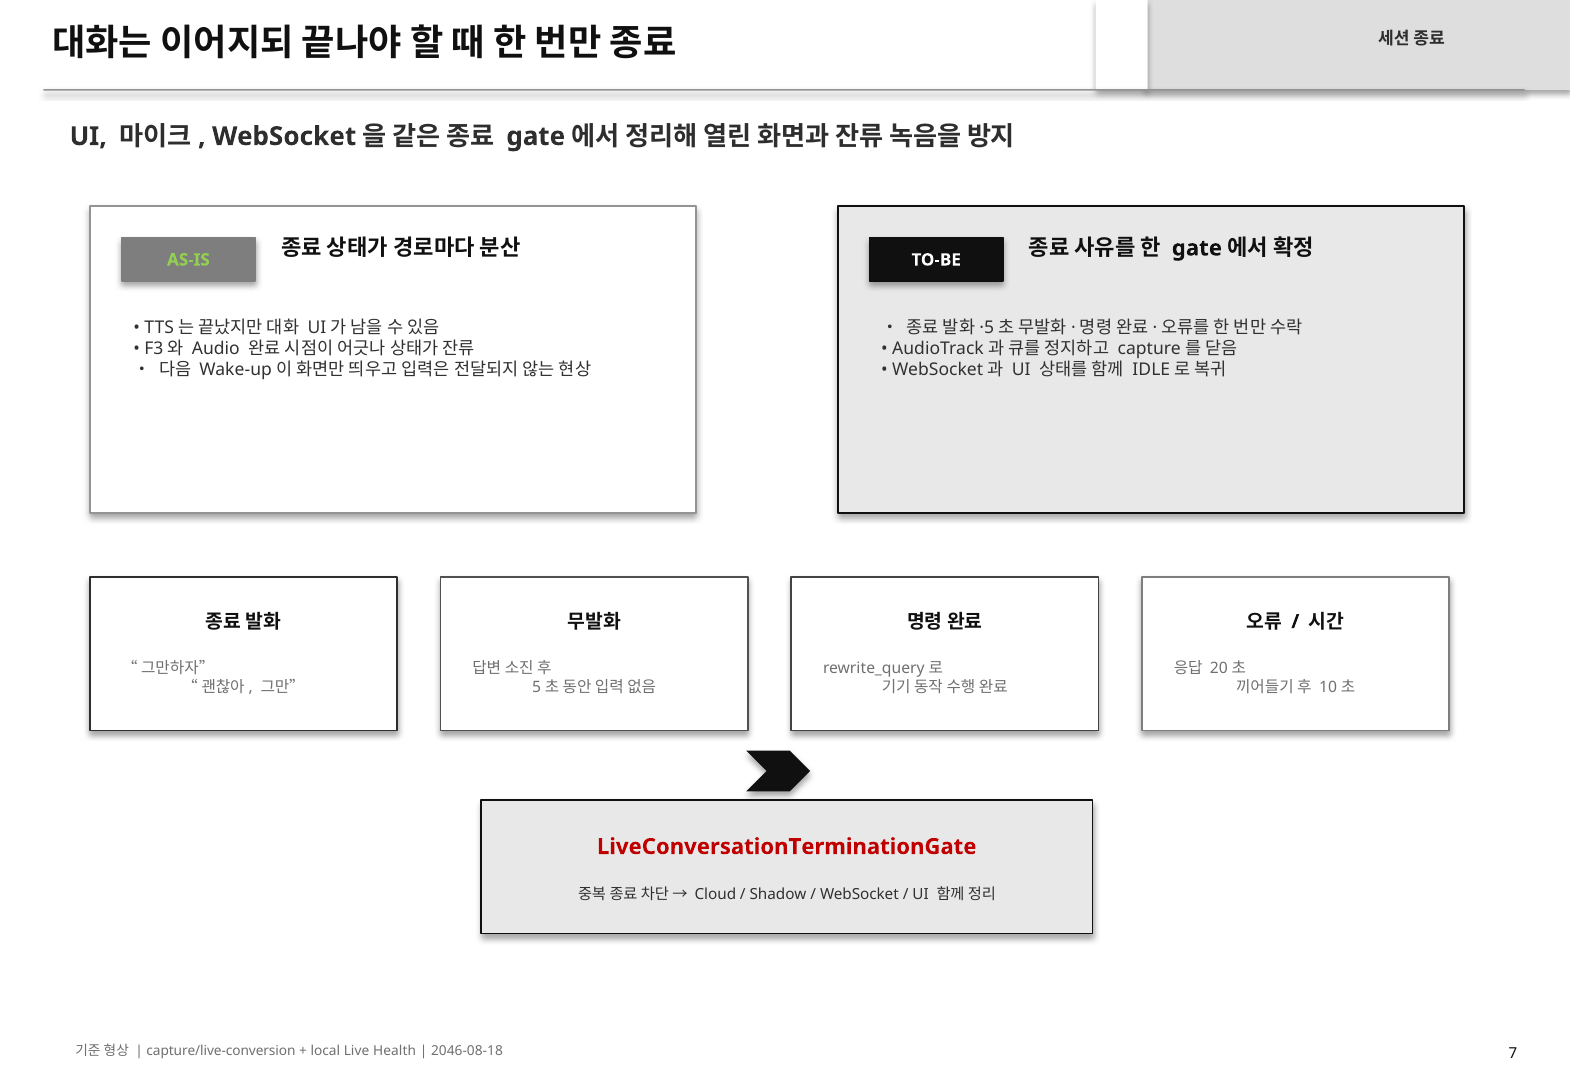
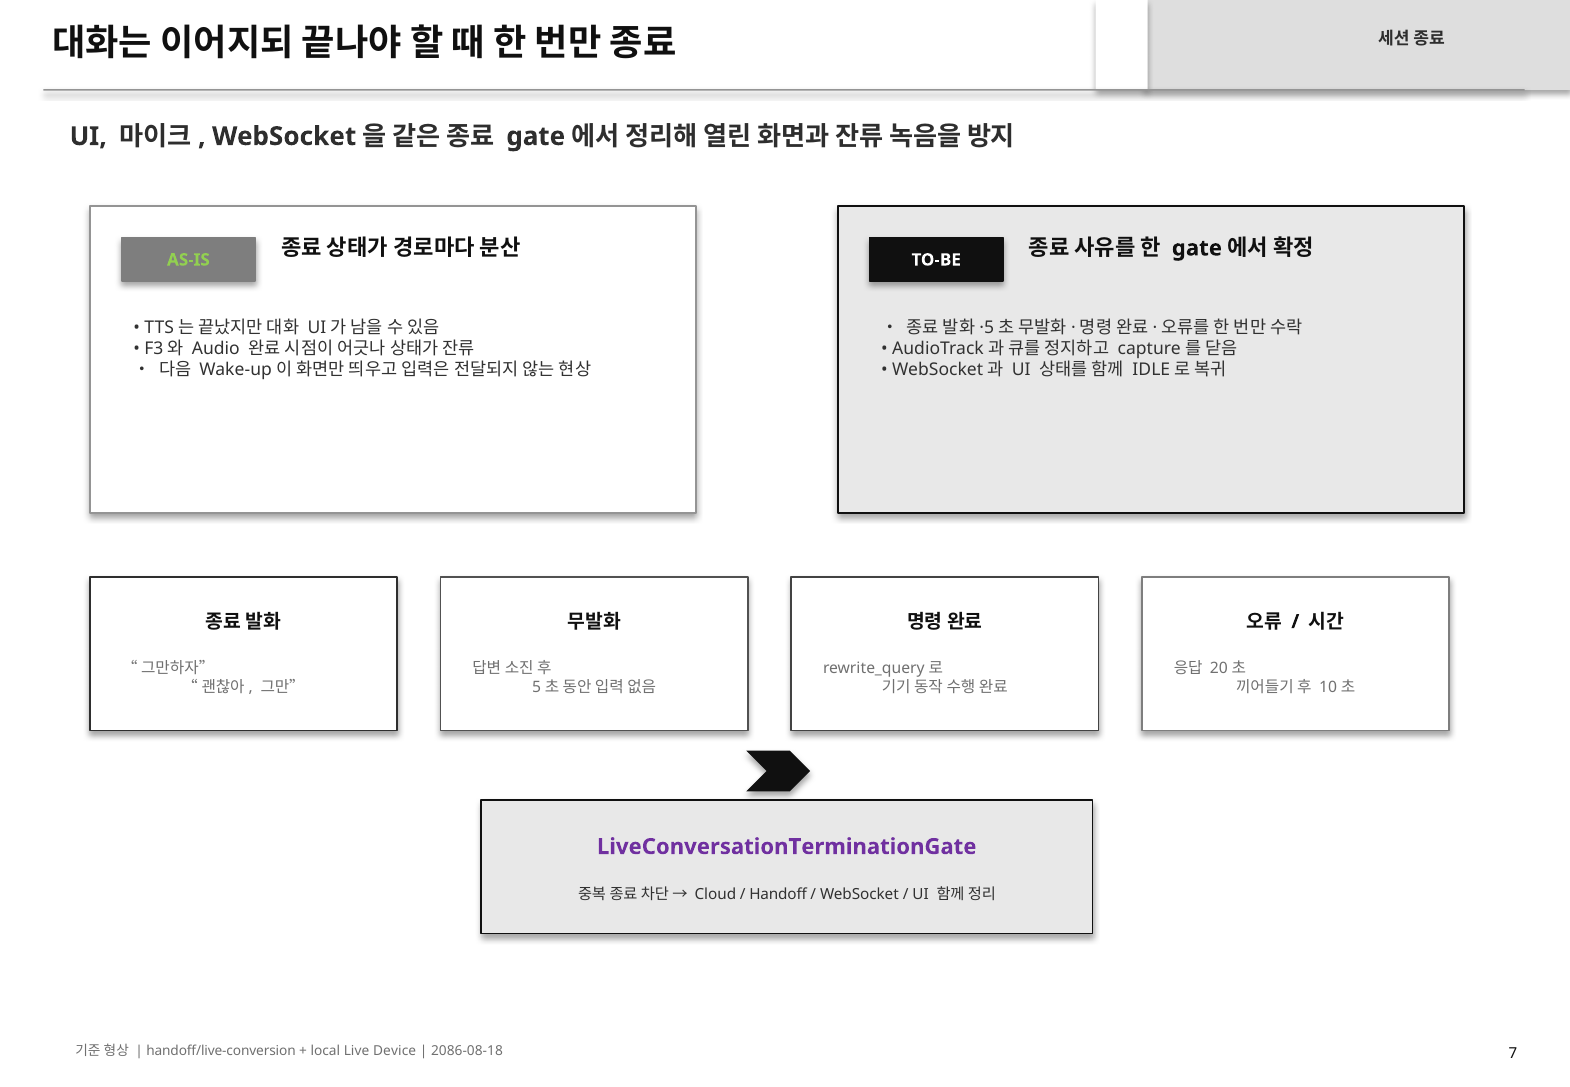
LiveConversationTerminationGate colour: red -> purple (787, 847)
Shadow: Shadow -> Handoff (778, 894)
capture/live-conversion: capture/live-conversion -> handoff/live-conversion (221, 1051)
Health: Health -> Device (395, 1051)
2046-08-18: 2046-08-18 -> 2086-08-18 (467, 1051)
